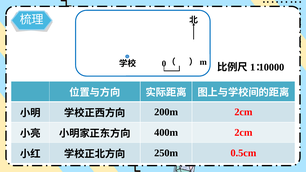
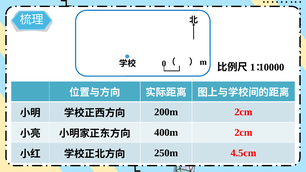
0.5cm: 0.5cm -> 4.5cm (243, 153)
